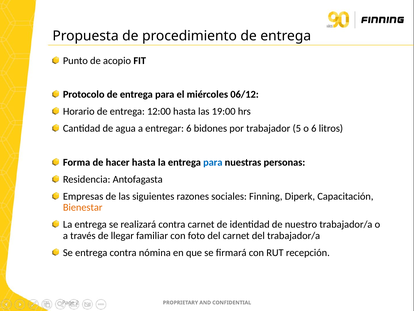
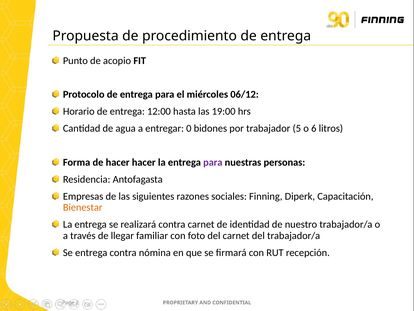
entregar 6: 6 -> 0 (189, 128)
hacer hasta: hasta -> hacer (144, 162)
para colour: blue -> purple (213, 162)
